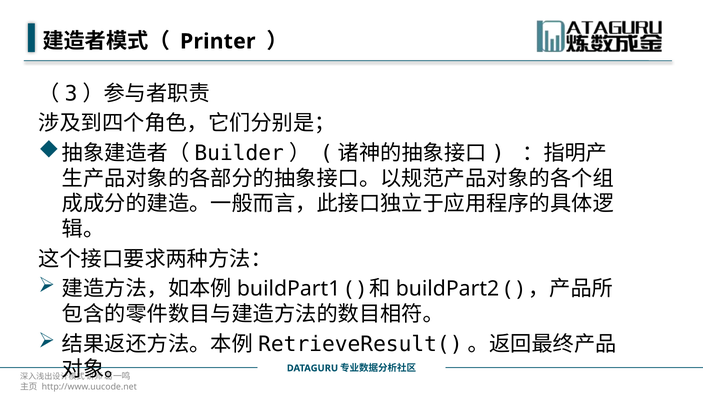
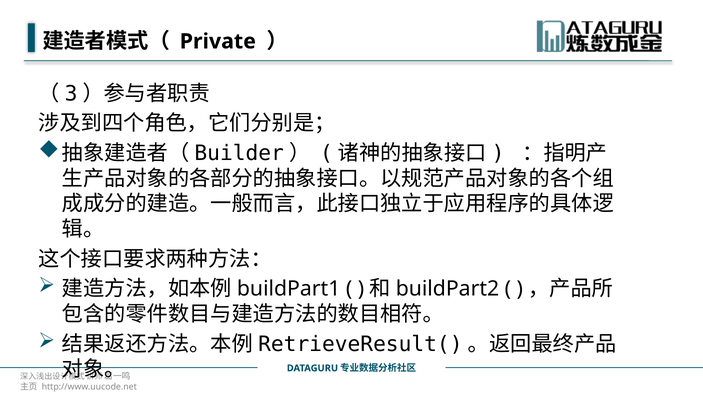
Printer: Printer -> Private (218, 41)
